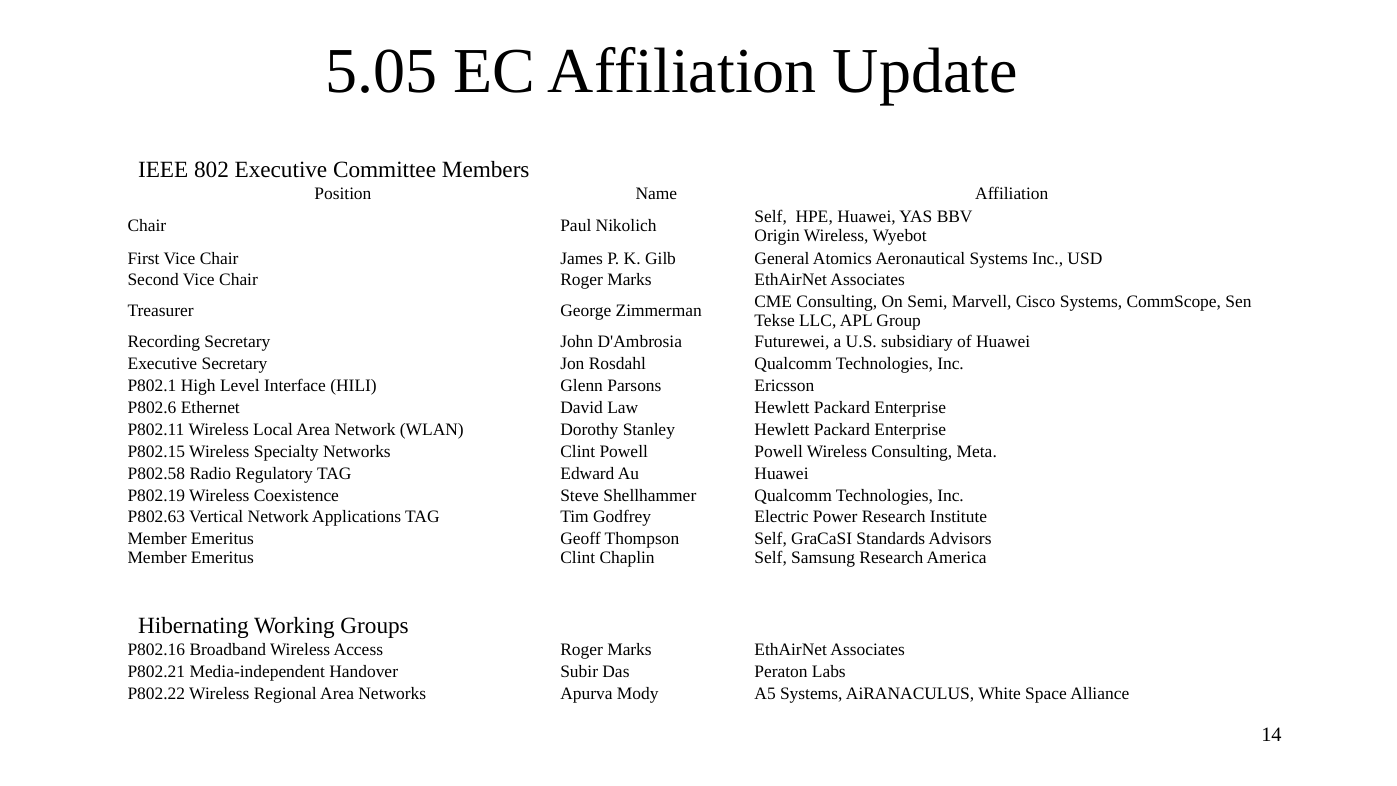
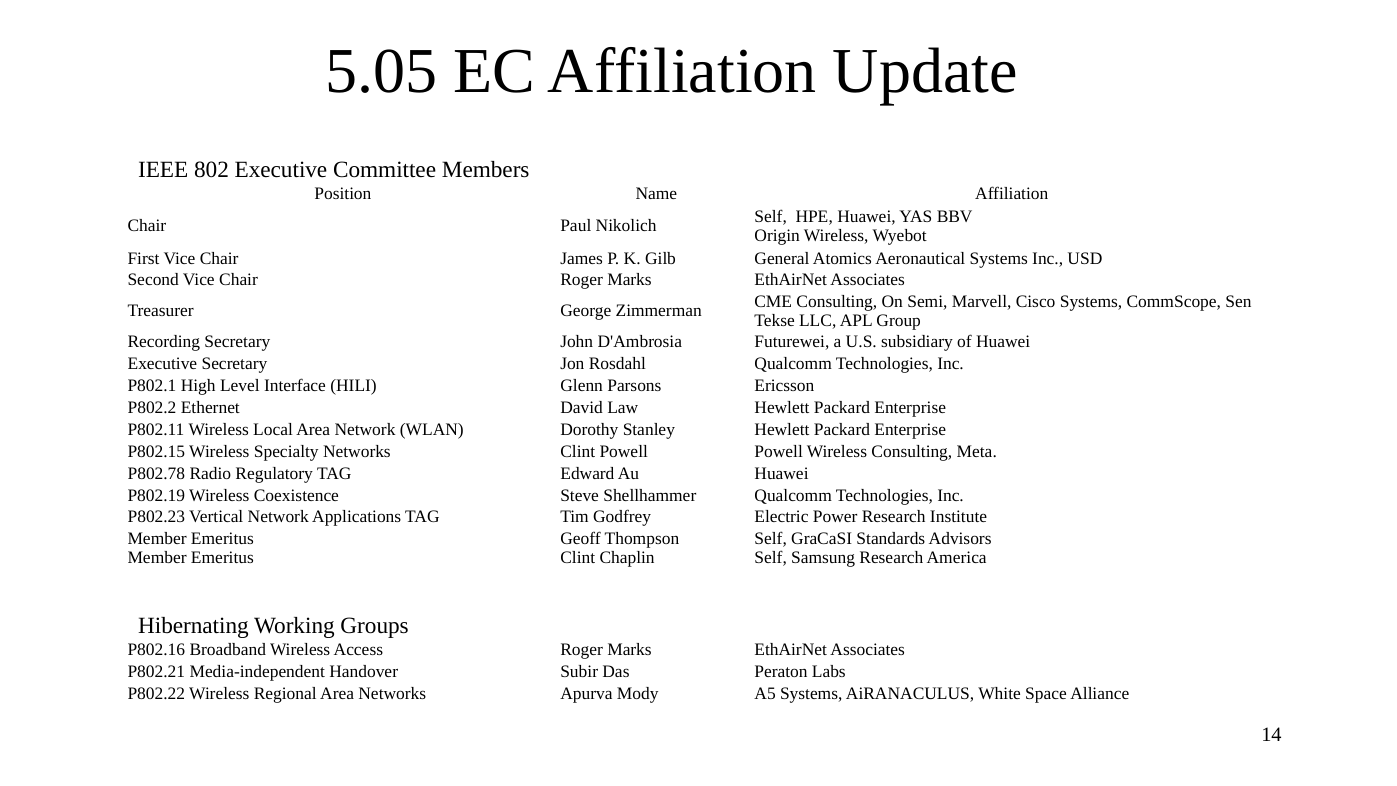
P802.6: P802.6 -> P802.2 (152, 408)
P802.58: P802.58 -> P802.78 (156, 473)
P802.63: P802.63 -> P802.23 (156, 517)
